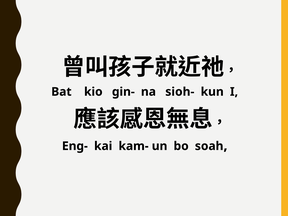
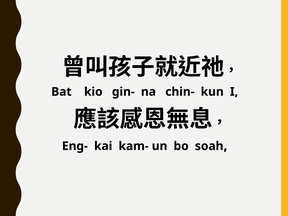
sioh-: sioh- -> chin- (180, 92)
